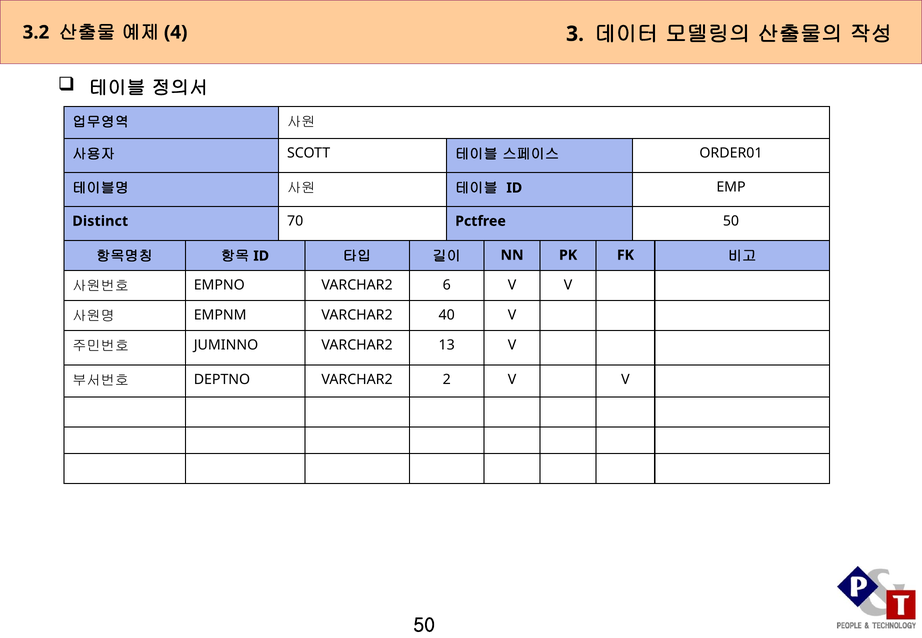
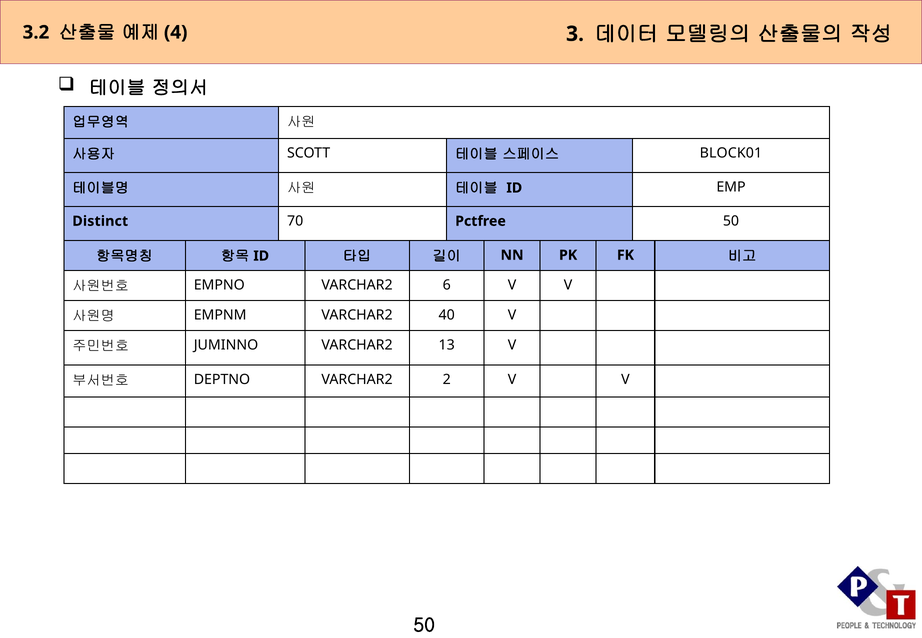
ORDER01: ORDER01 -> BLOCK01 (731, 153)
